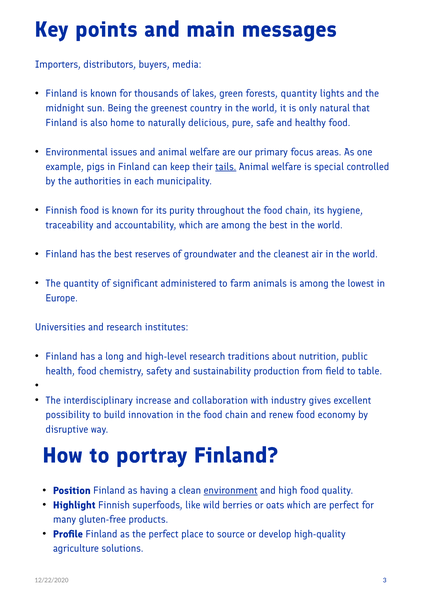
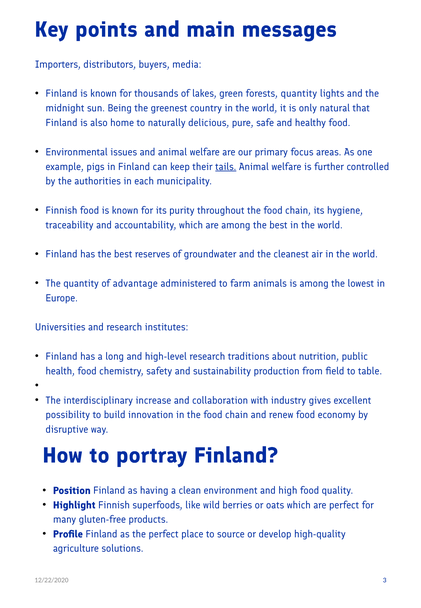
special: special -> further (329, 167)
significant: significant -> advantage (135, 284)
environment underline: present -> none (231, 491)
